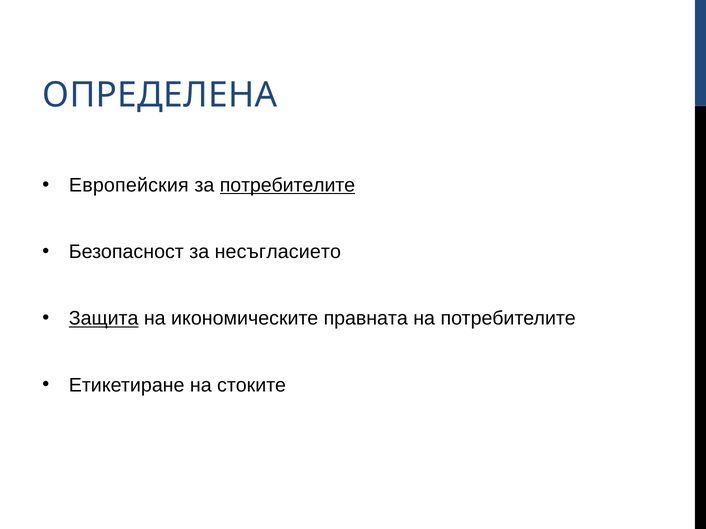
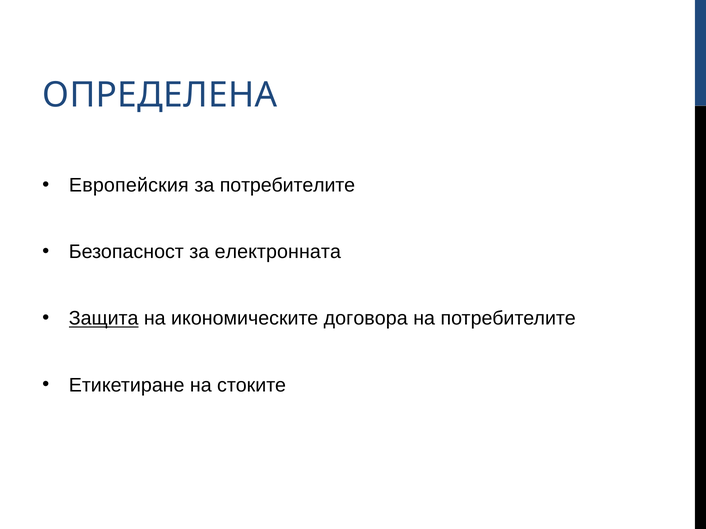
потребителите underline: present -> none (287, 185)
несъгласието: несъгласието -> електронната (278, 252)
правната: правната -> договора (366, 319)
